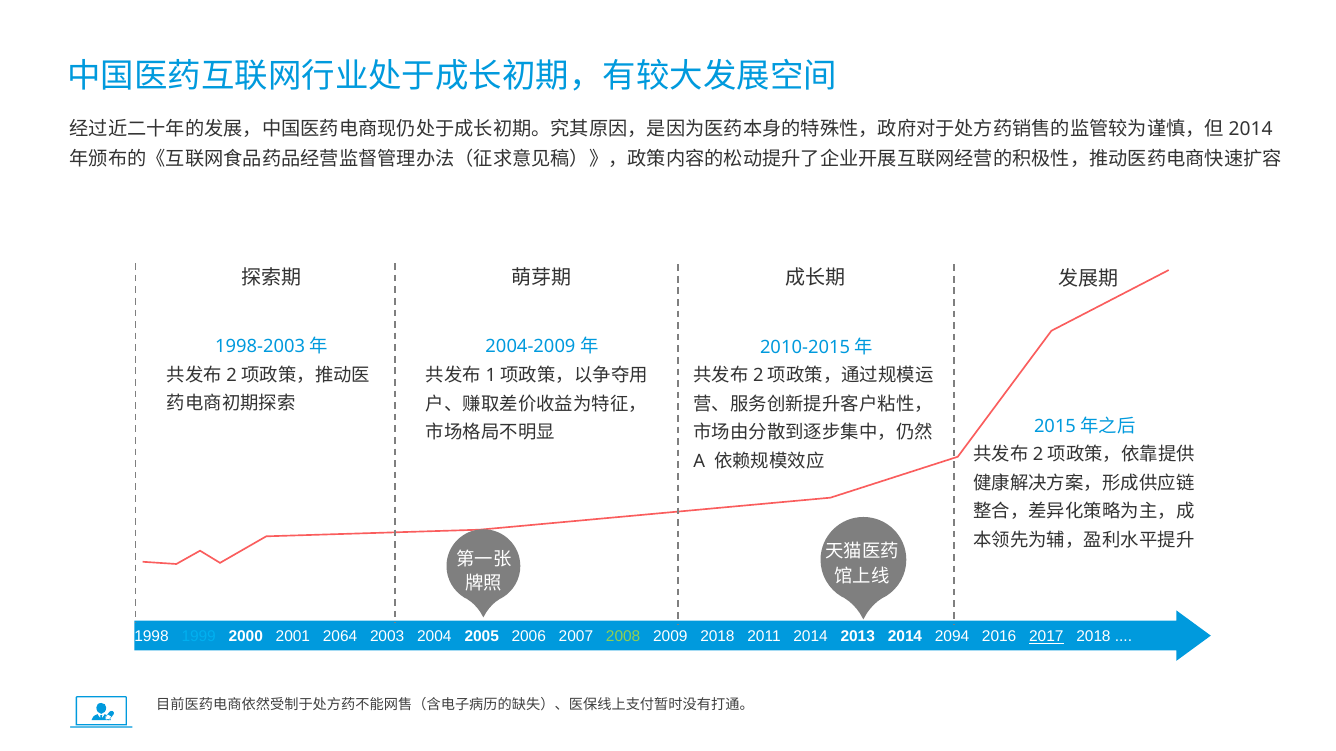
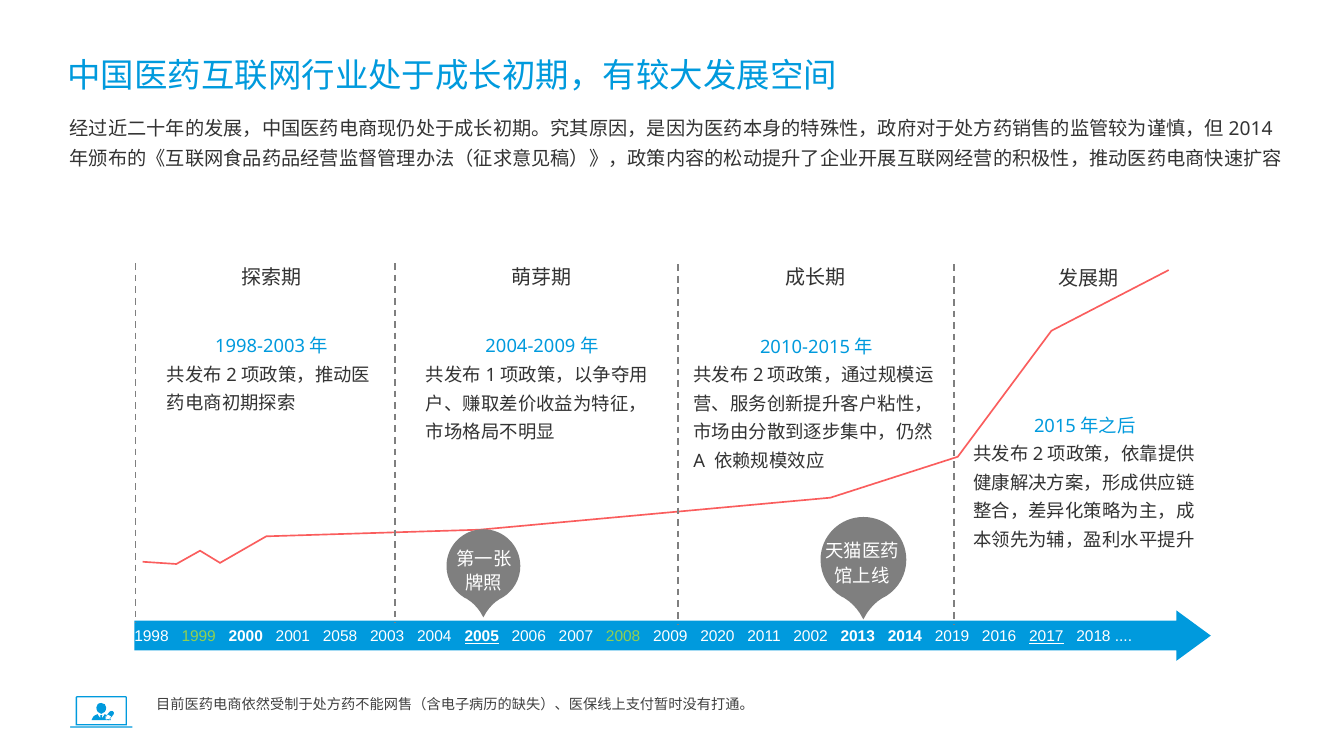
1999 colour: light blue -> light green (199, 637)
2064: 2064 -> 2058 (340, 637)
2005 underline: none -> present (482, 637)
2009 2018: 2018 -> 2020 (717, 637)
2011 2014: 2014 -> 2002 (811, 637)
2094: 2094 -> 2019 (952, 637)
